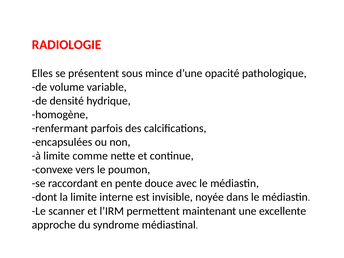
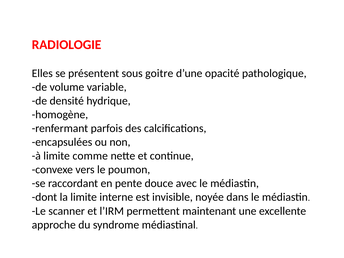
mince: mince -> goitre (159, 73)
